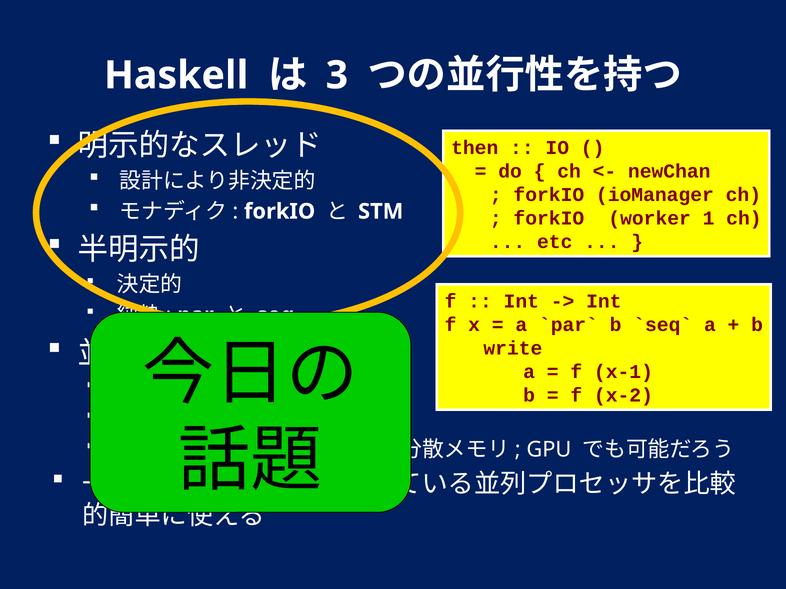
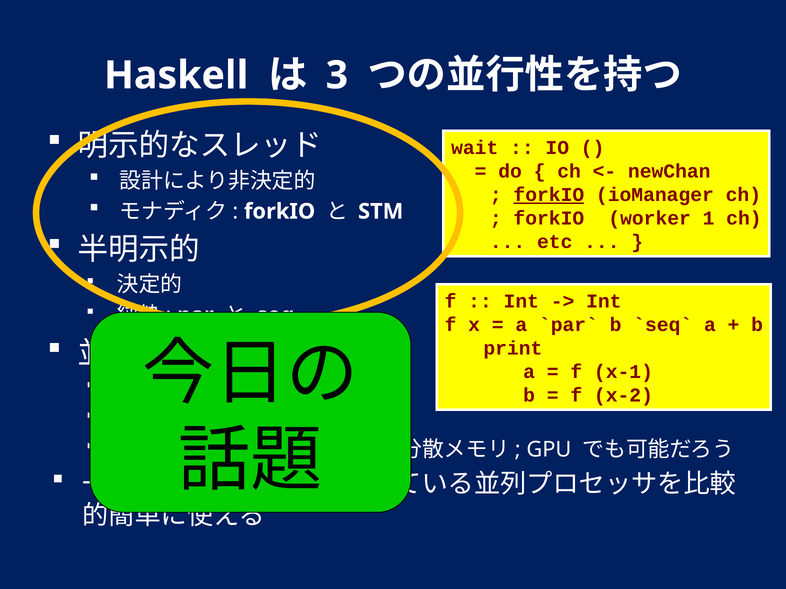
then: then -> wait (475, 148)
forkIO underline: none -> present (549, 195)
write: write -> print (513, 349)
